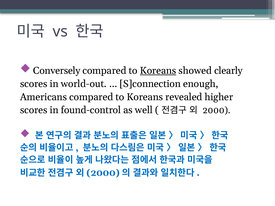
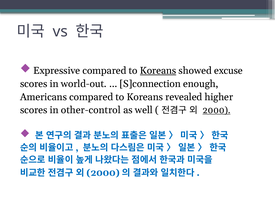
Conversely: Conversely -> Expressive (57, 71)
clearly: clearly -> excuse (228, 71)
found-control: found-control -> other-control (91, 110)
2000 underline: none -> present (216, 110)
